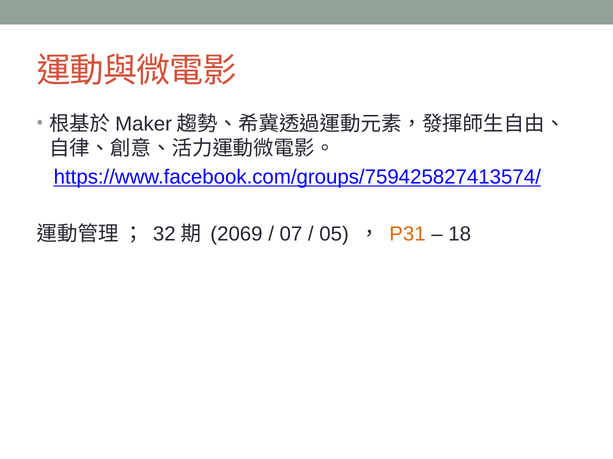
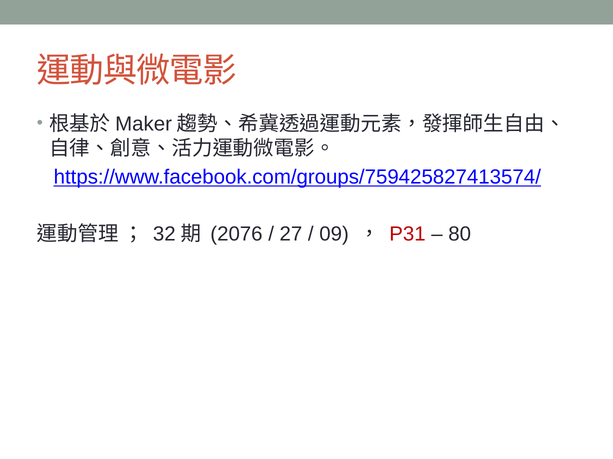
2069: 2069 -> 2076 (236, 234)
07: 07 -> 27 (291, 234)
05: 05 -> 09 (334, 234)
P31 colour: orange -> red (407, 234)
18: 18 -> 80 (460, 234)
